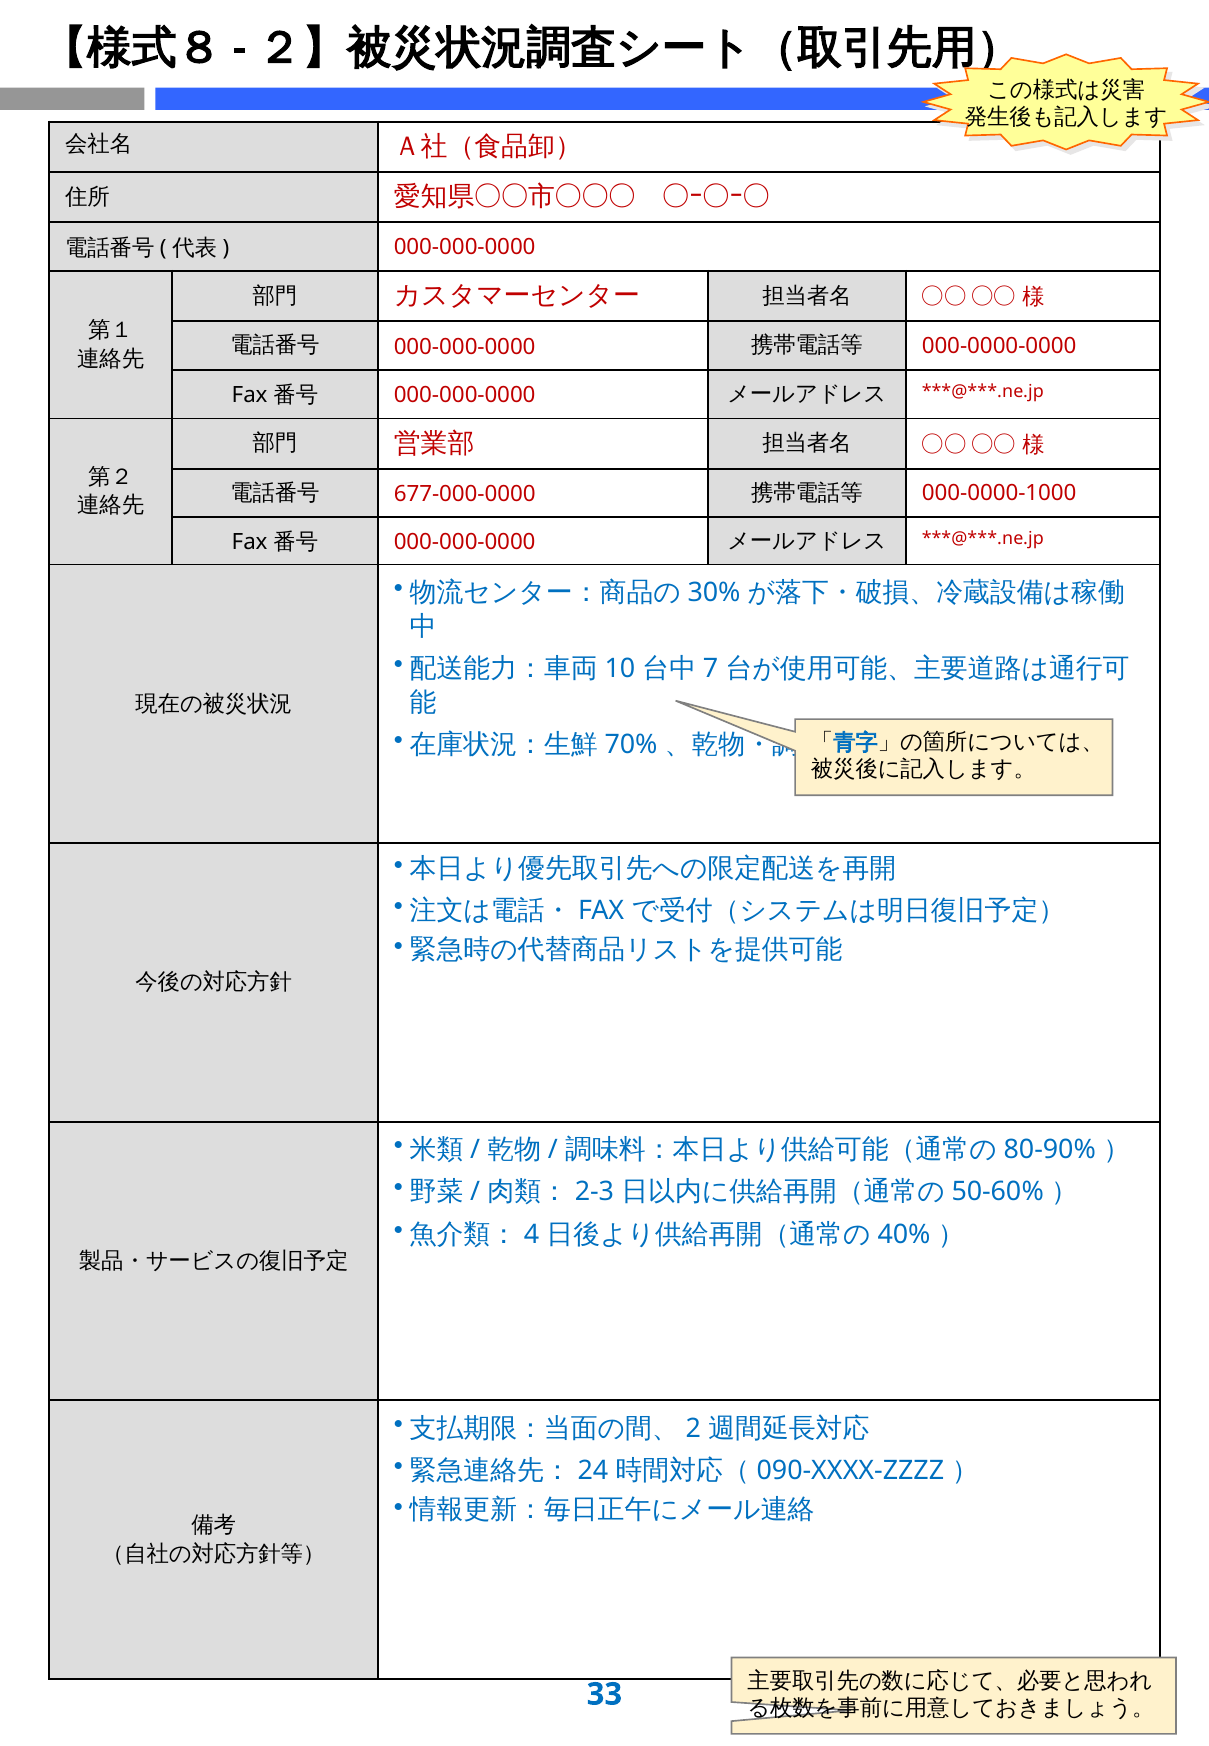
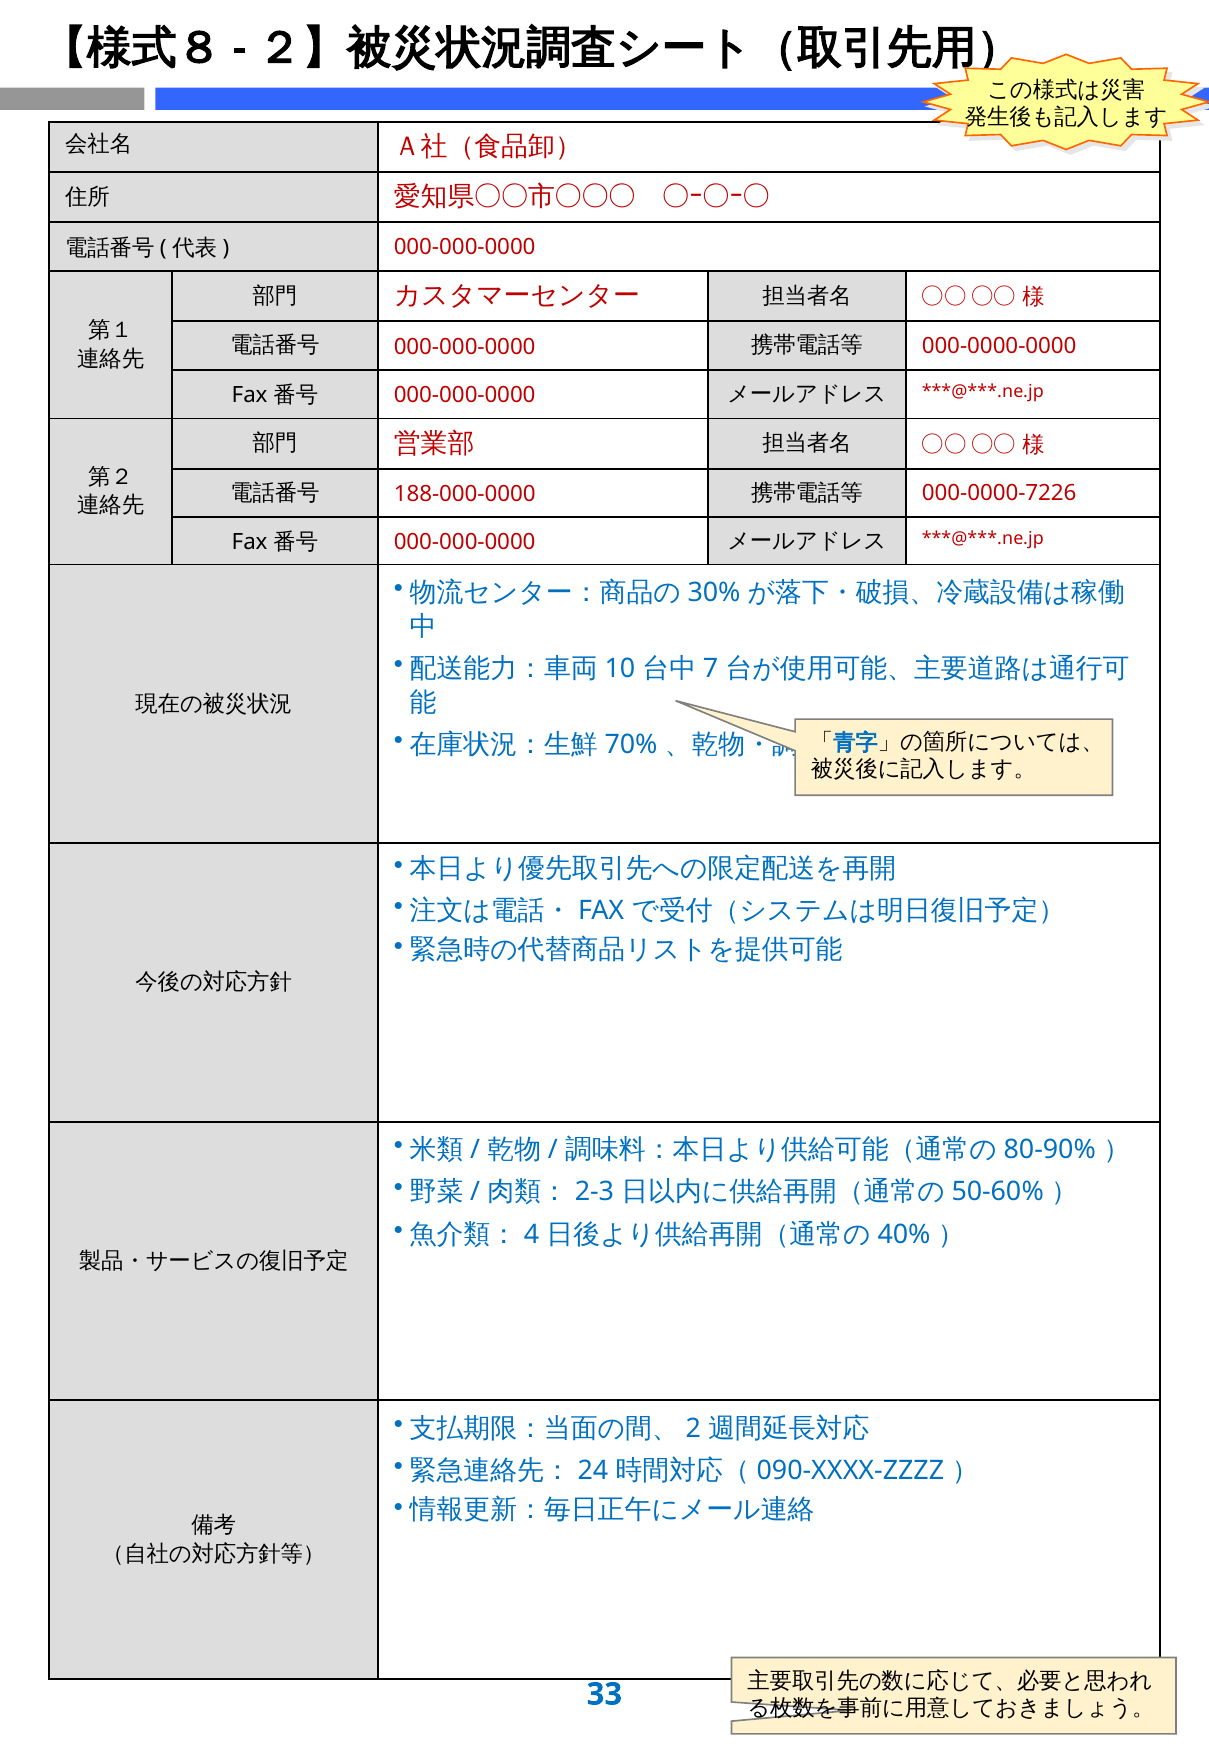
677-000-0000: 677-000-0000 -> 188-000-0000 (465, 494)
000-0000-1000: 000-0000-1000 -> 000-0000-7226 (999, 494)
